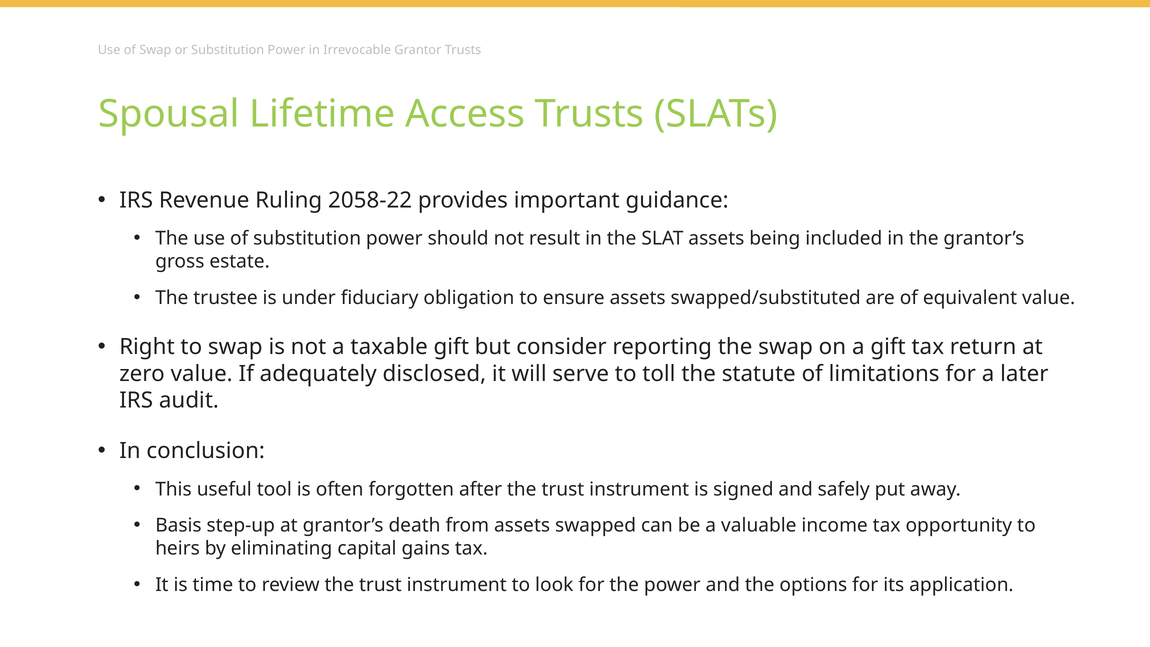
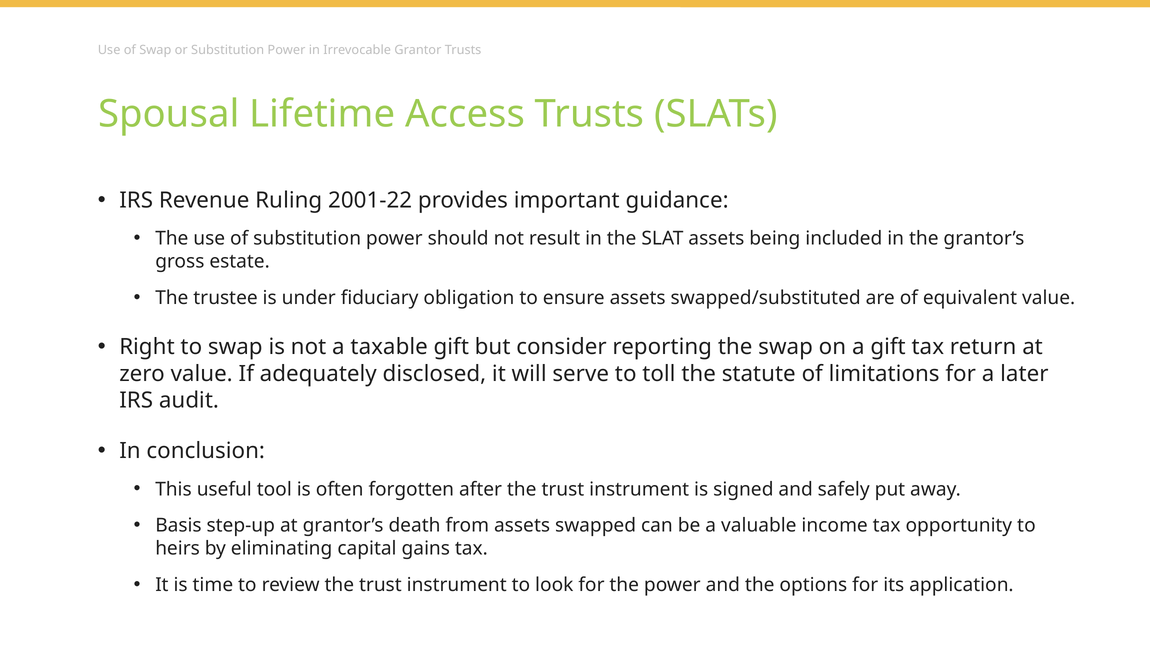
2058-22: 2058-22 -> 2001-22 (370, 200)
